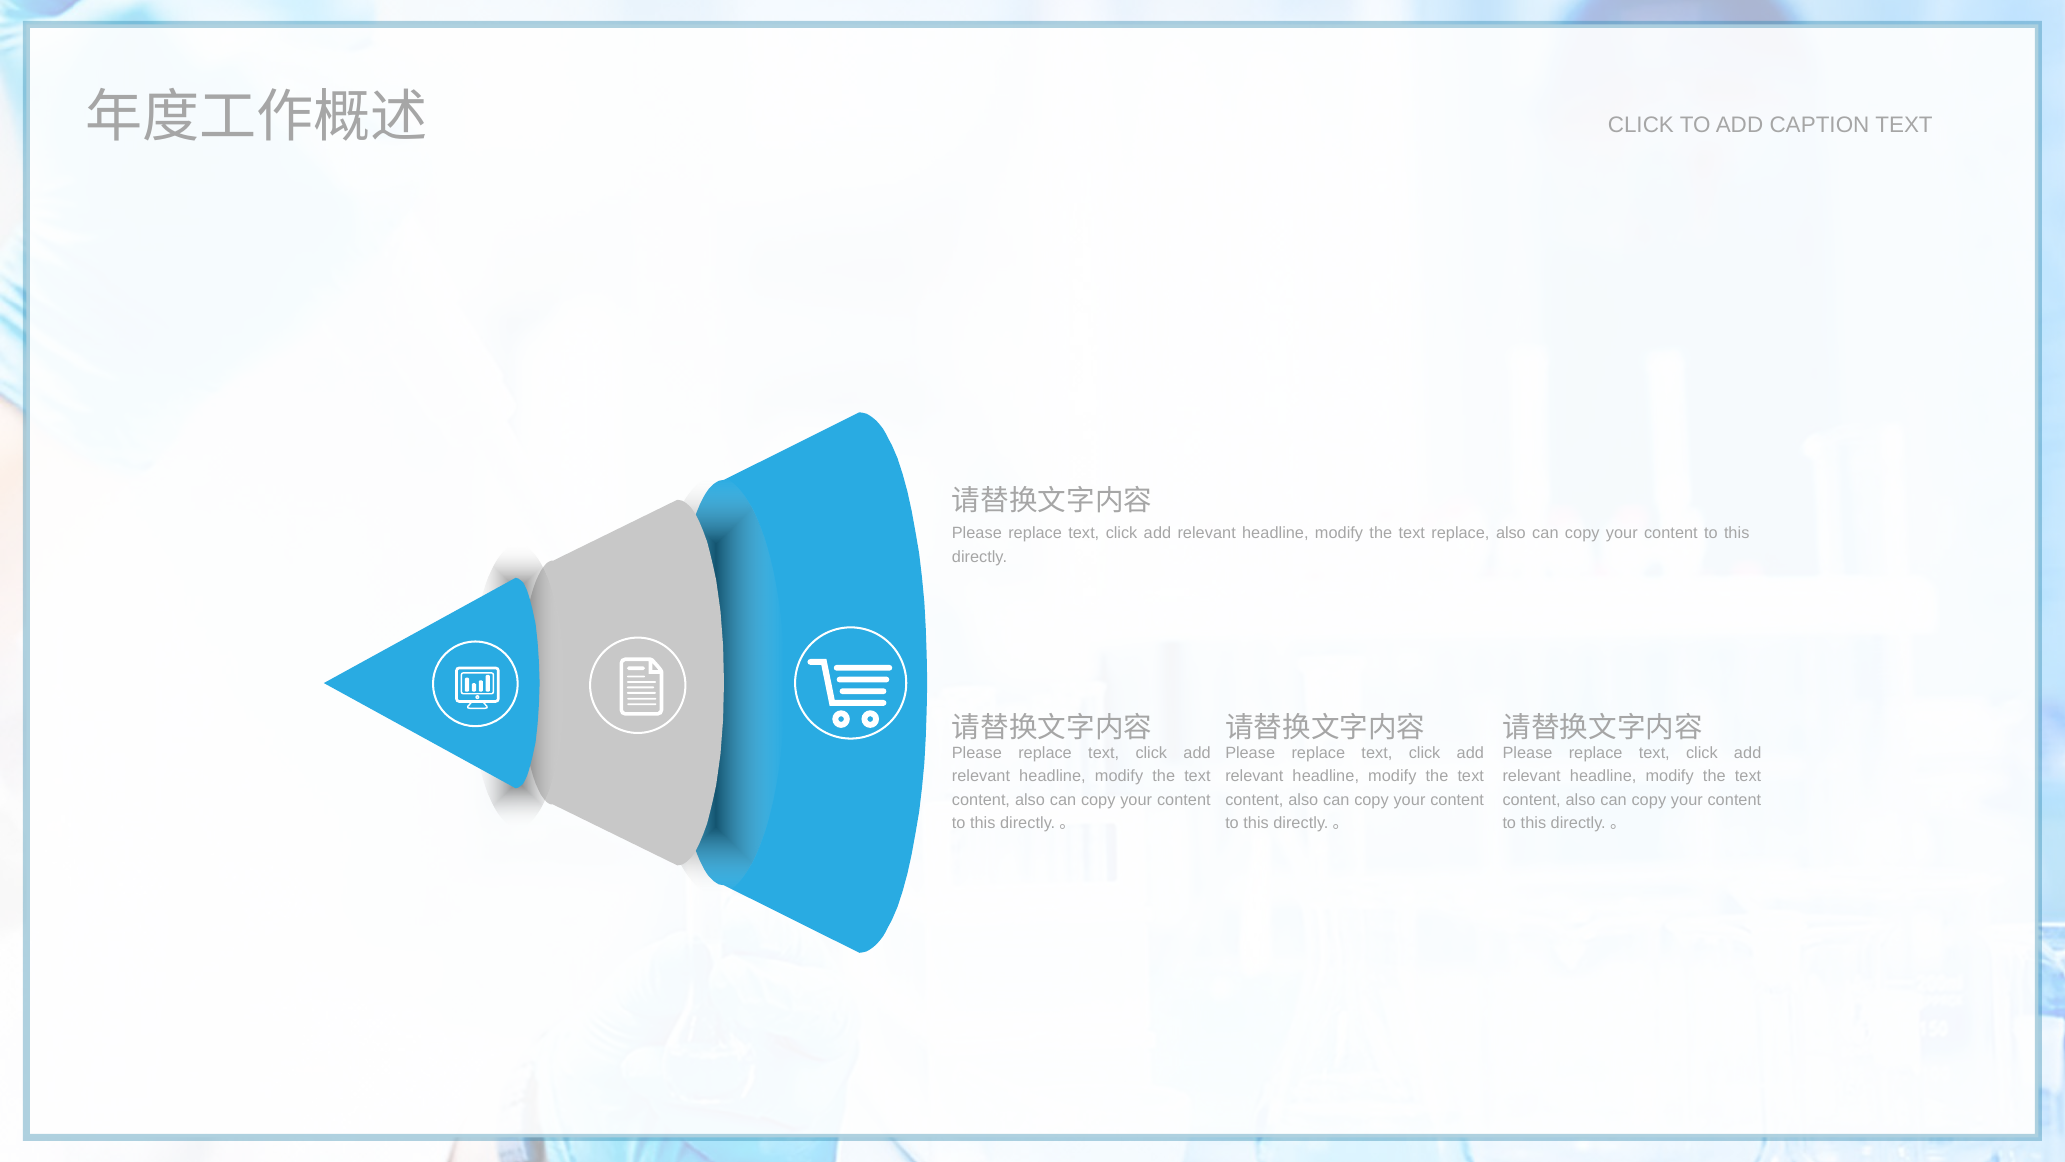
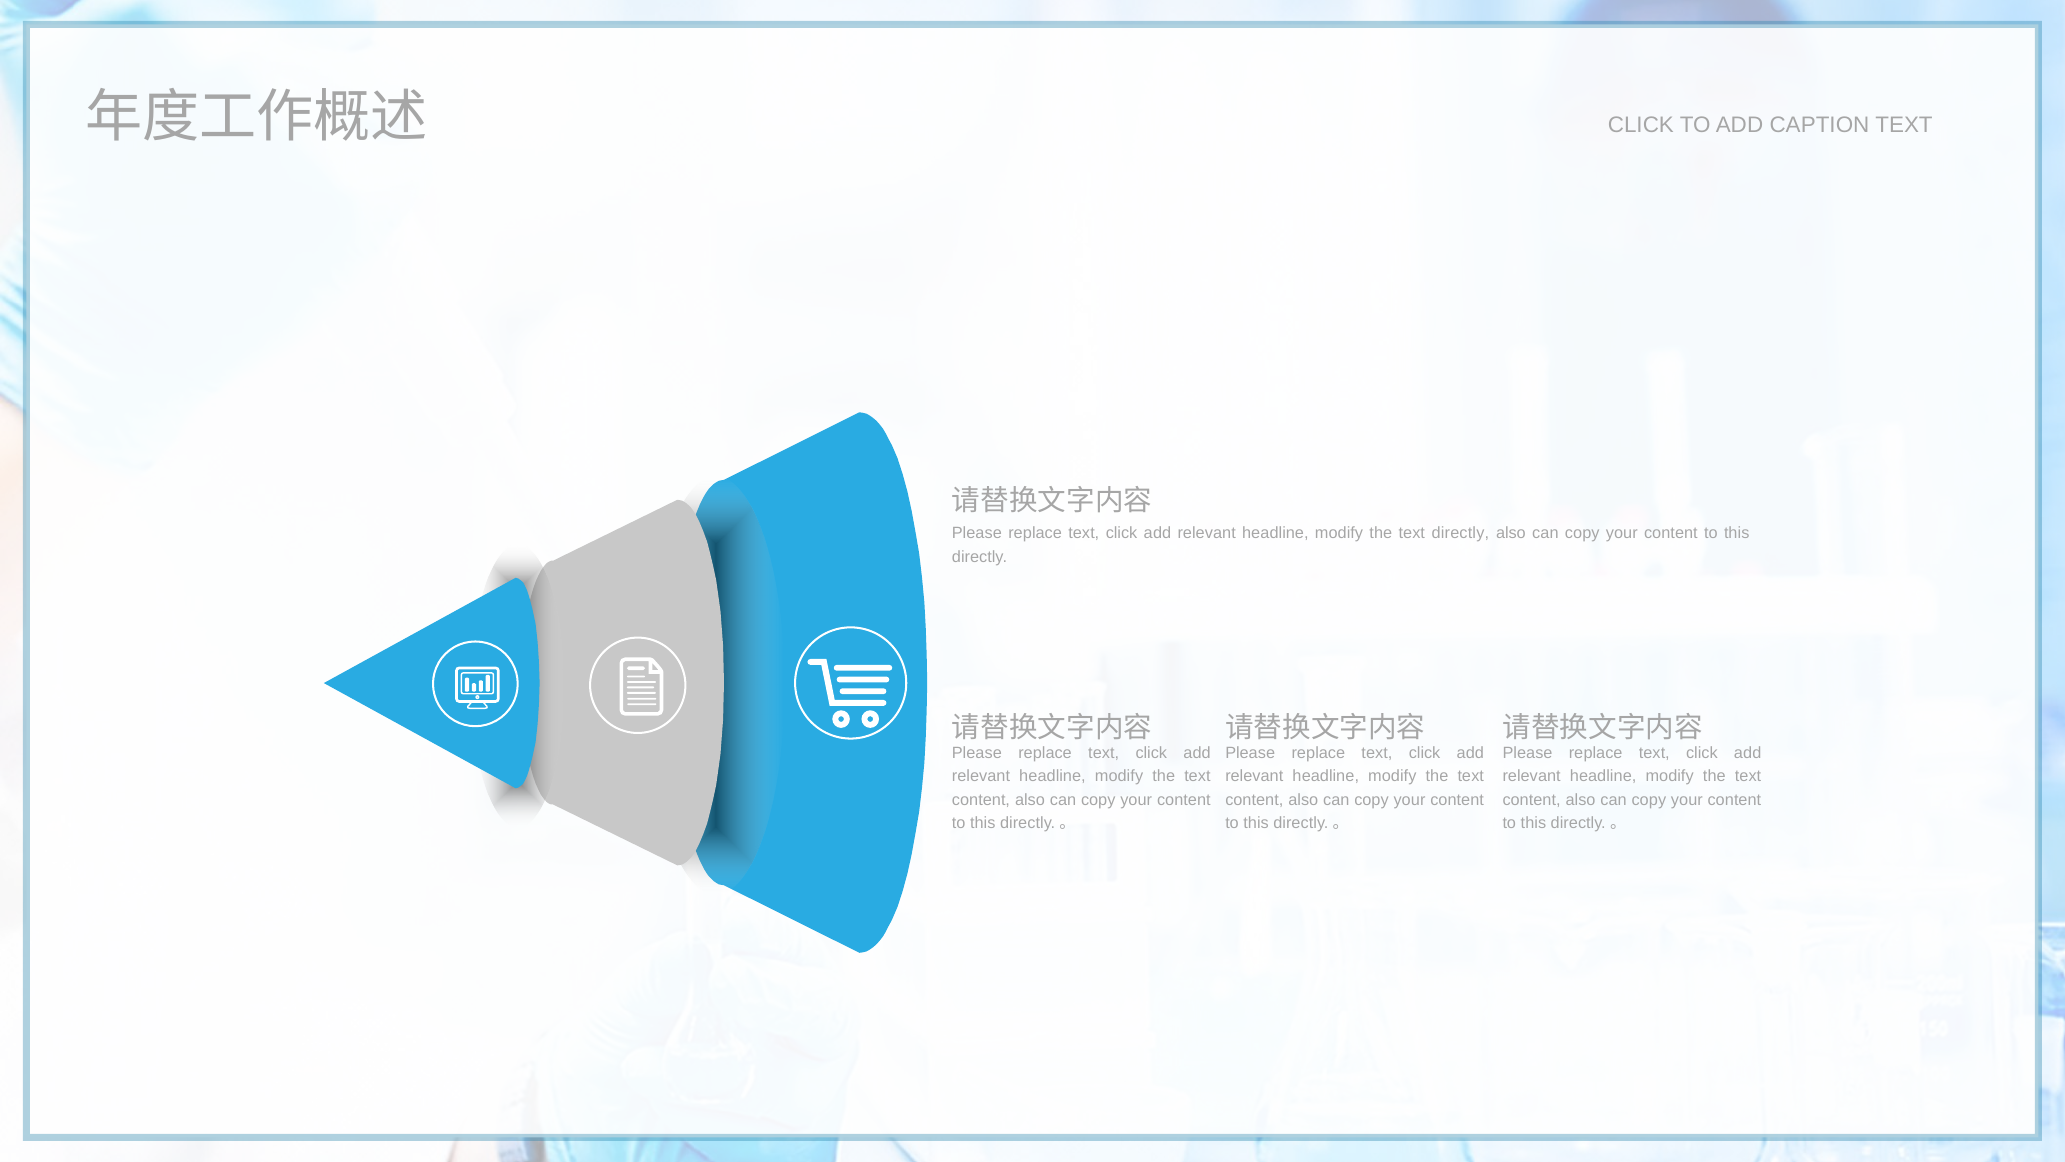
text replace: replace -> directly (1460, 533)
